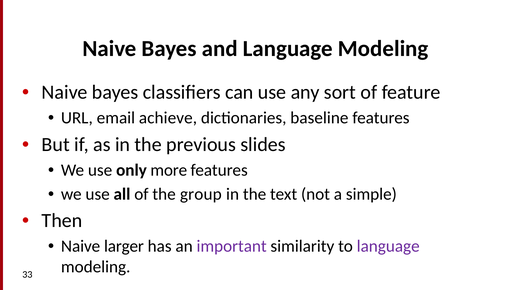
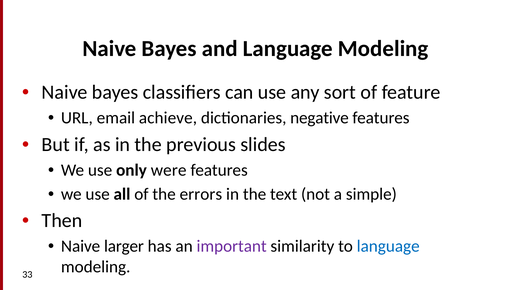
baseline: baseline -> negative (319, 118)
more: more -> were (169, 170)
group: group -> errors (201, 194)
language colour: purple -> blue (388, 246)
